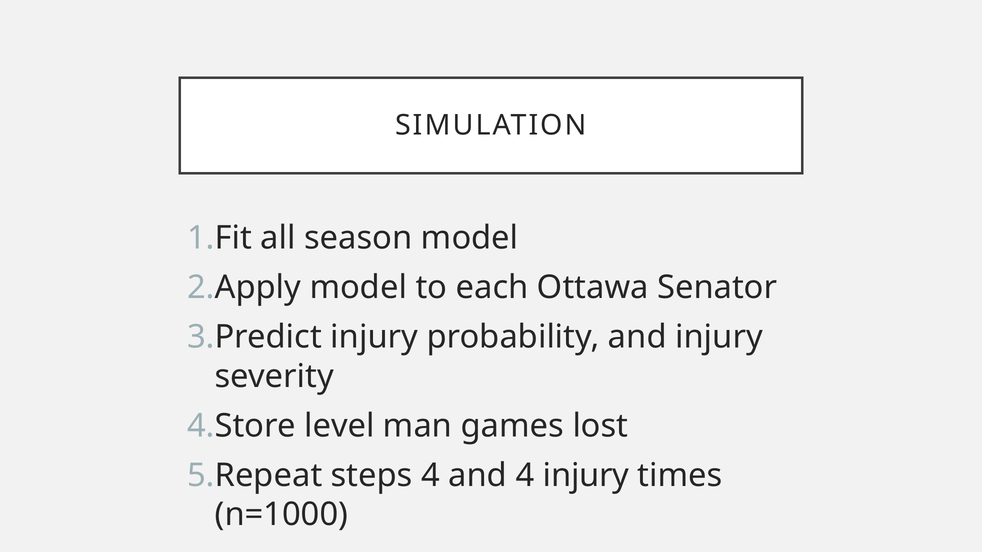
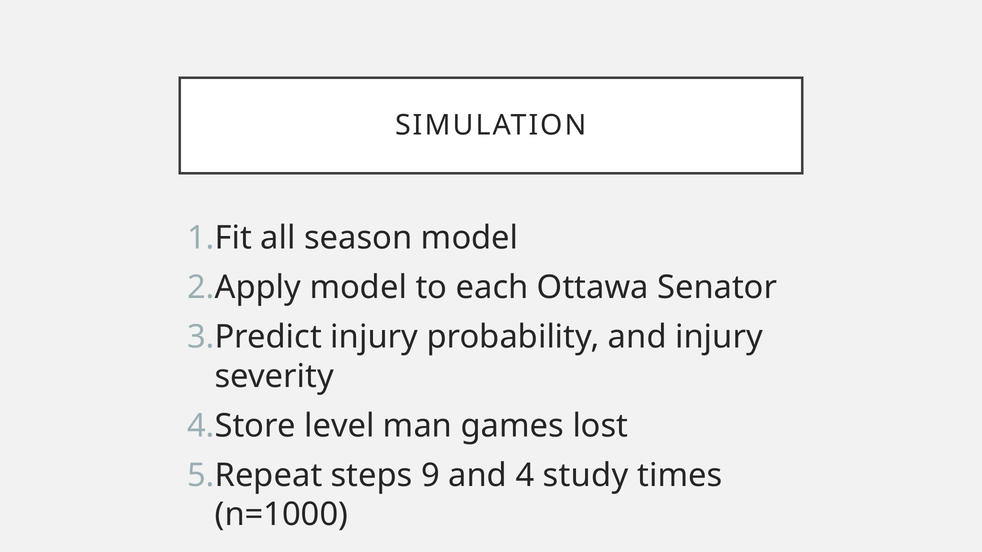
steps 4: 4 -> 9 (430, 476)
4 injury: injury -> study (586, 476)
